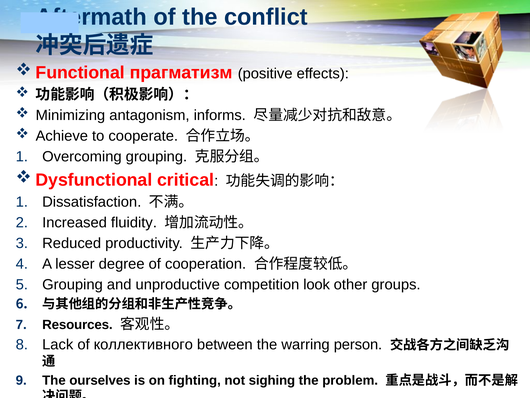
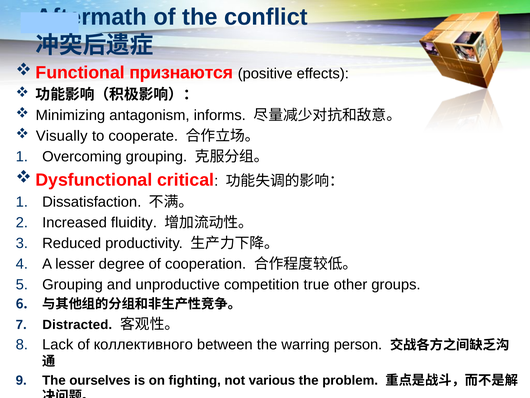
прагматизм: прагматизм -> признаются (181, 72)
Achieve: Achieve -> Visually (62, 136)
look: look -> true (316, 284)
Resources: Resources -> Distracted (77, 324)
sighing: sighing -> various (272, 380)
